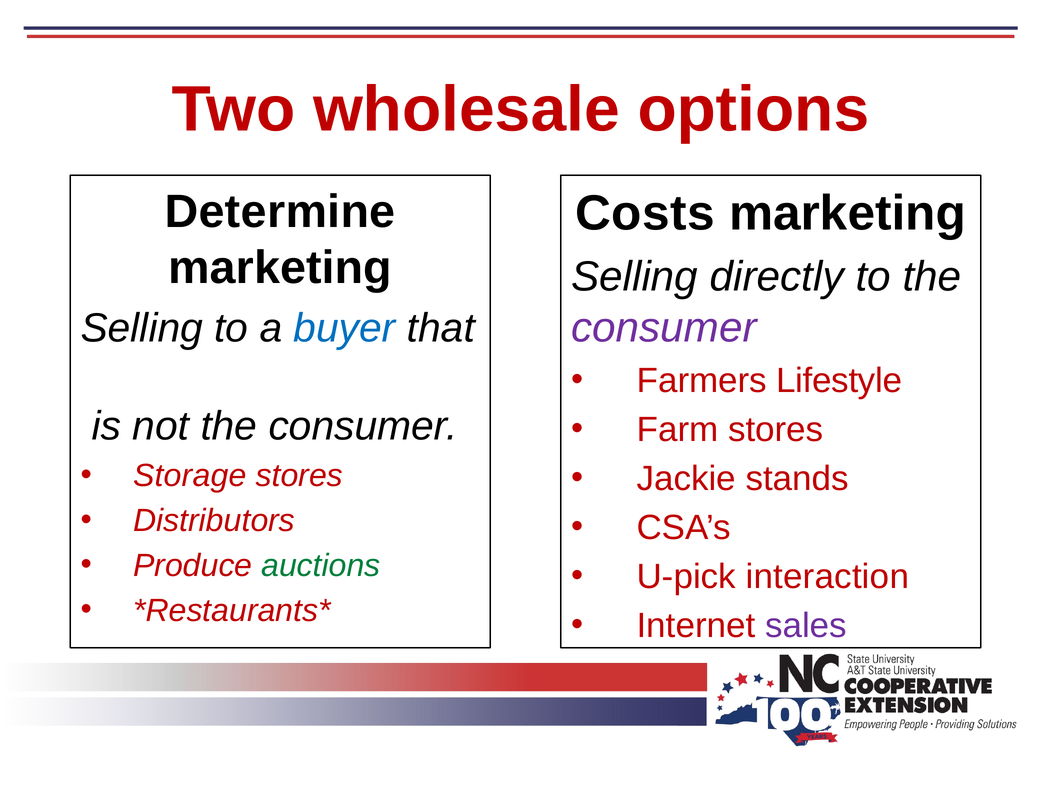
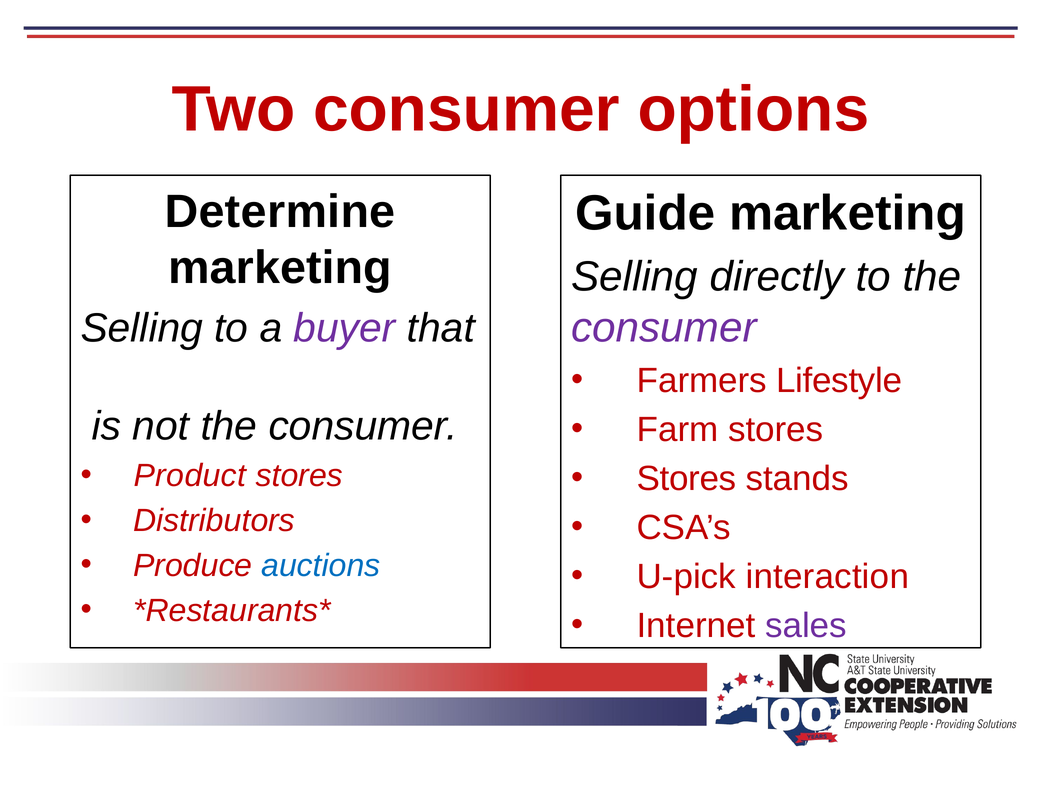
Two wholesale: wholesale -> consumer (466, 110)
Costs: Costs -> Guide (645, 214)
buyer colour: blue -> purple (345, 328)
Storage: Storage -> Product (190, 476)
Jackie: Jackie -> Stores (686, 479)
auctions colour: green -> blue (321, 566)
